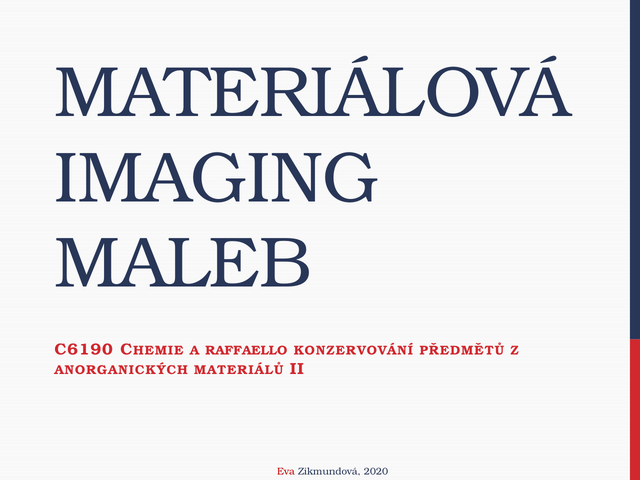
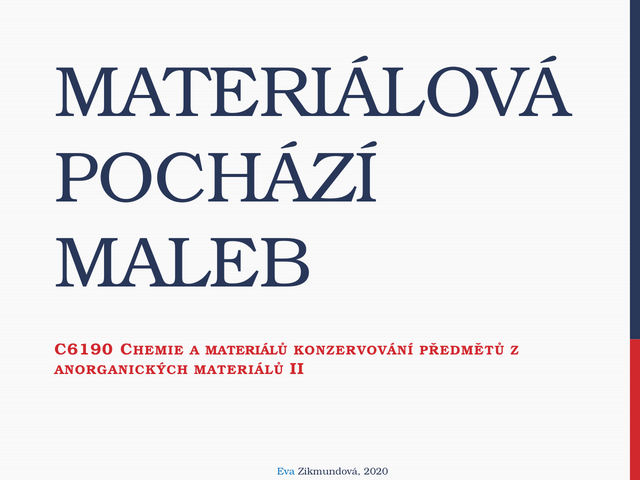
IMAGING: IMAGING -> POCHÁZÍ (217, 178)
A RAFFAELLO: RAFFAELLO -> MATERIÁLŮ (246, 351)
Eva colour: red -> blue (286, 471)
